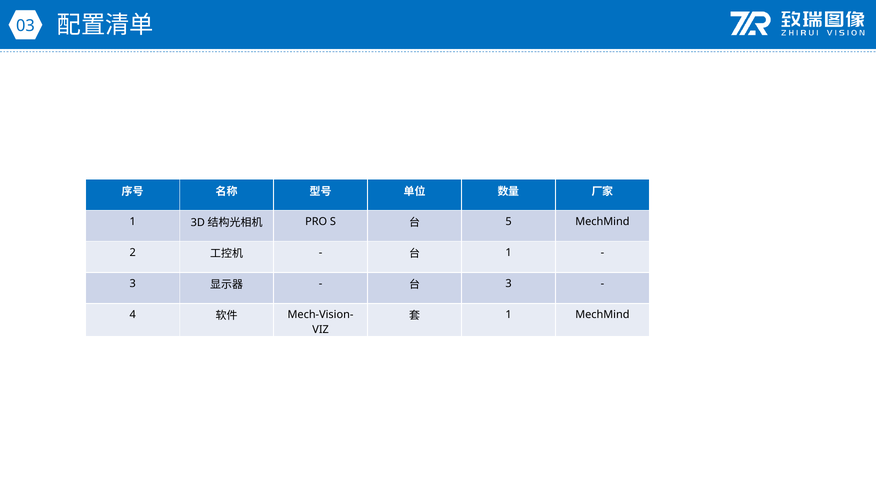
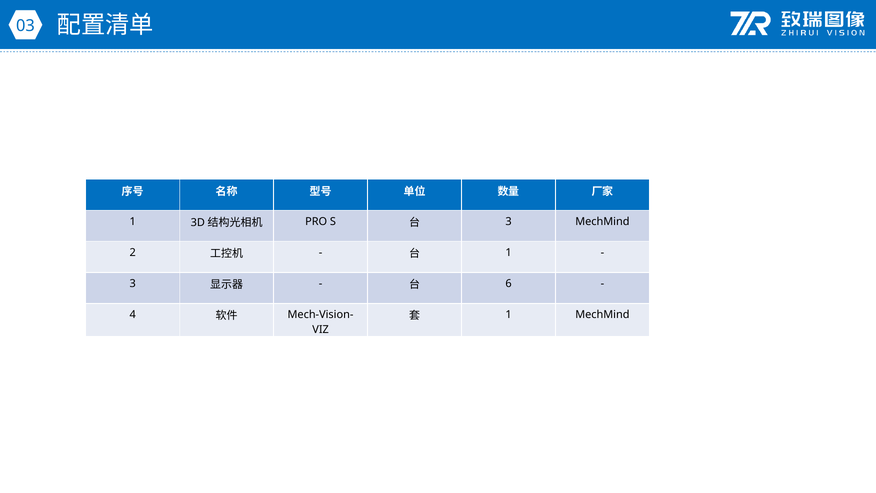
5: 5 -> 3 (509, 222)
3: 3 -> 6 (509, 284)
